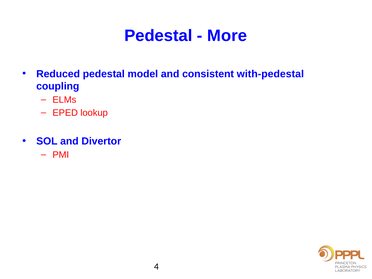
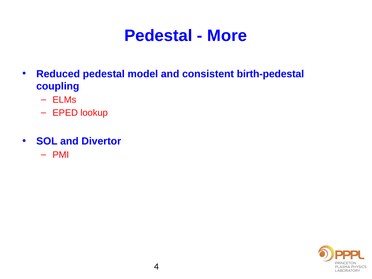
with-pedestal: with-pedestal -> birth-pedestal (270, 74)
